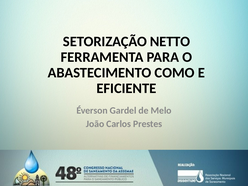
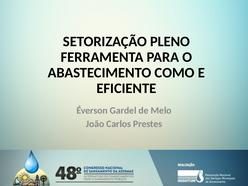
NETTO: NETTO -> PLENO (170, 41)
